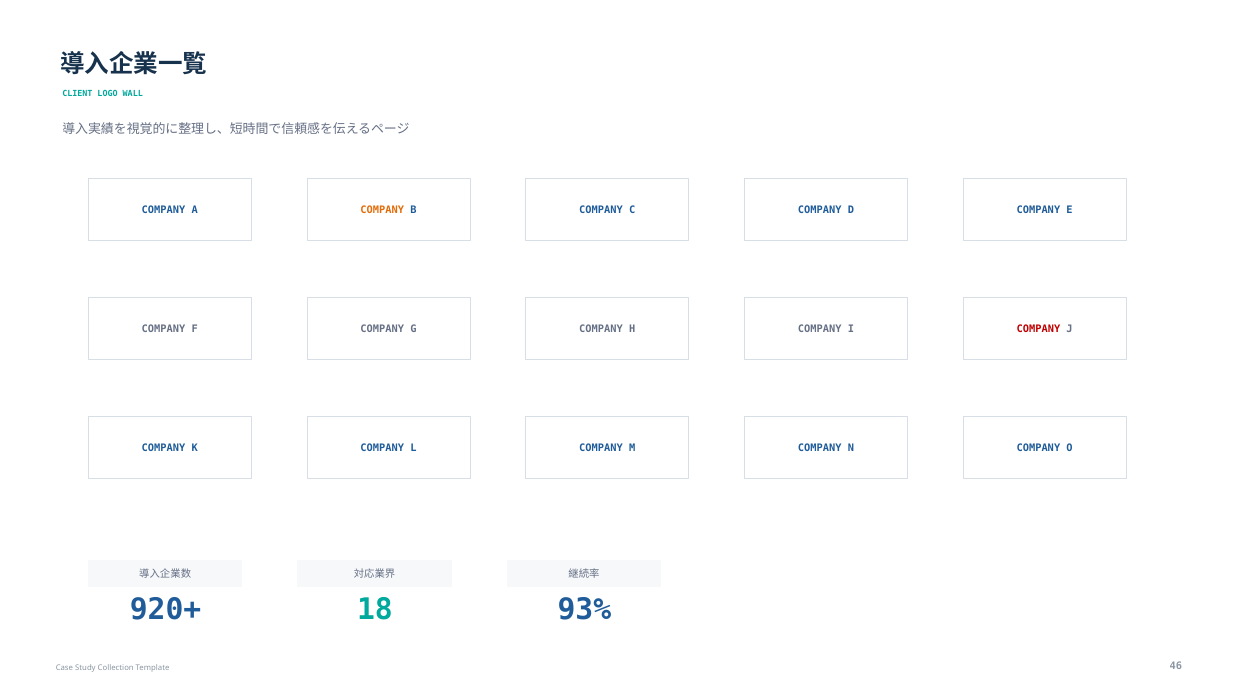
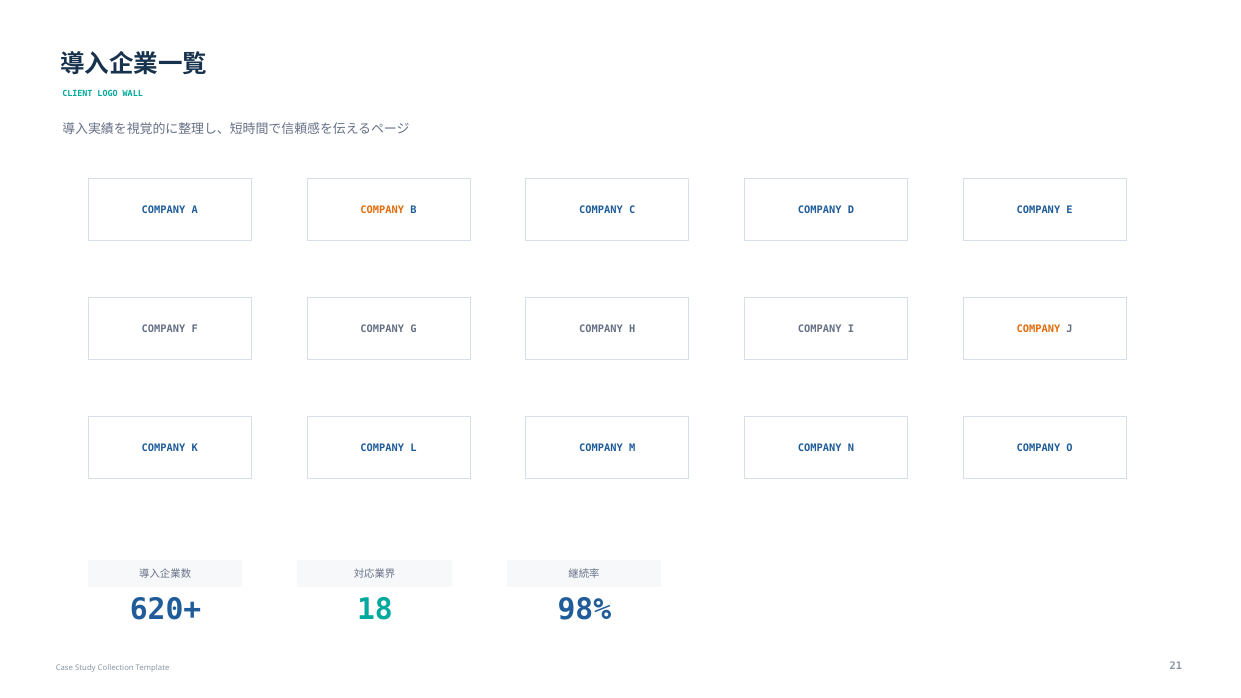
COMPANY colour: red -> orange (1038, 329)
920+: 920+ -> 620+ (166, 610)
93%: 93% -> 98% (584, 610)
46: 46 -> 21 (1176, 666)
